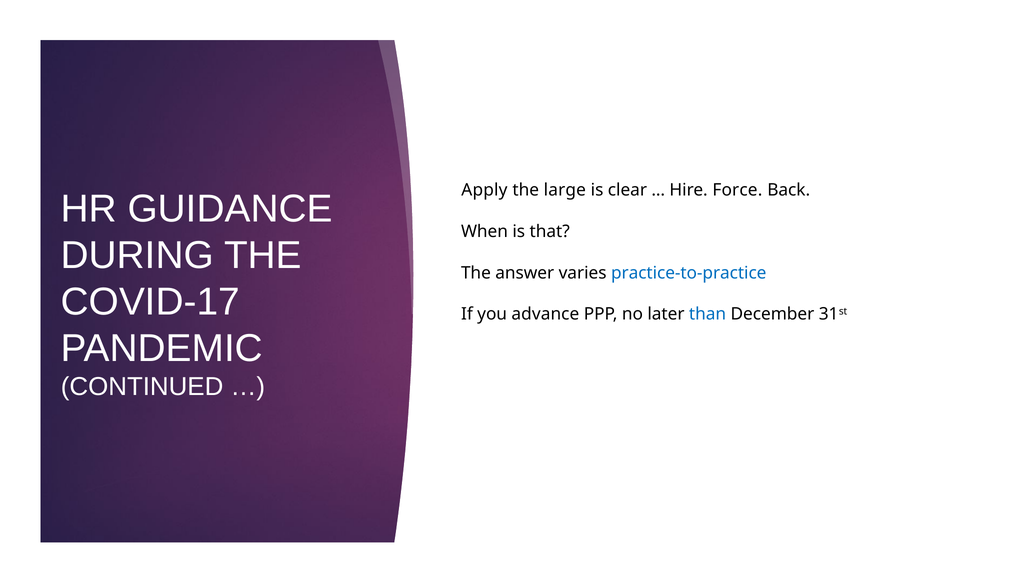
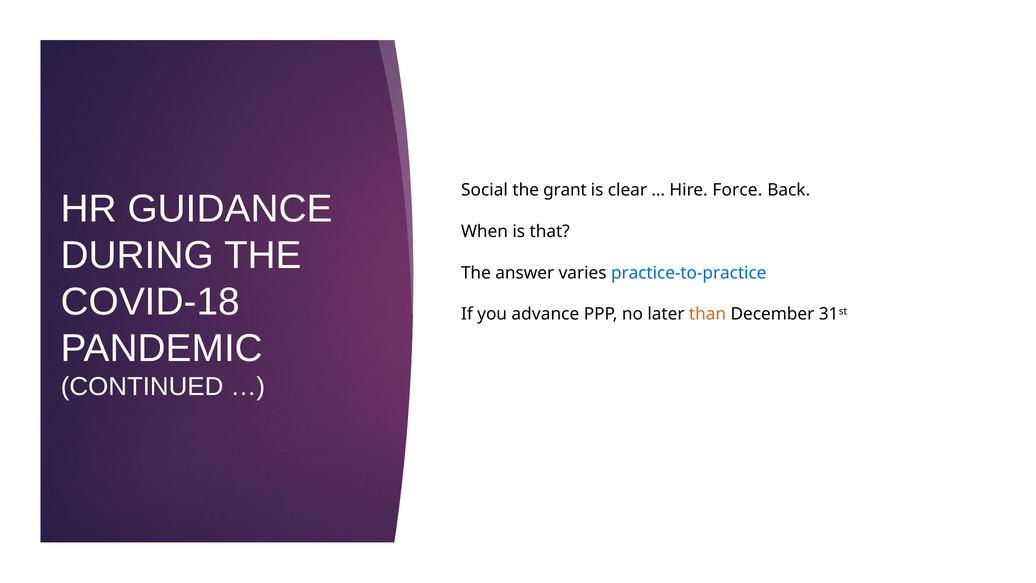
Apply: Apply -> Social (484, 190)
large: large -> grant (565, 190)
COVID-17: COVID-17 -> COVID-18 (150, 302)
than colour: blue -> orange (708, 314)
